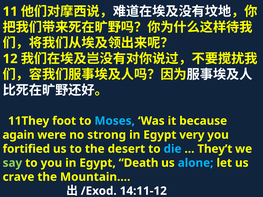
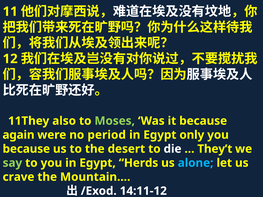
foot: foot -> also (64, 121)
Moses colour: light blue -> light green (115, 121)
strong: strong -> period (107, 135)
very: very -> only (192, 135)
fortified: fortified -> because (26, 149)
die colour: light blue -> white (173, 149)
Death: Death -> Herds (138, 163)
